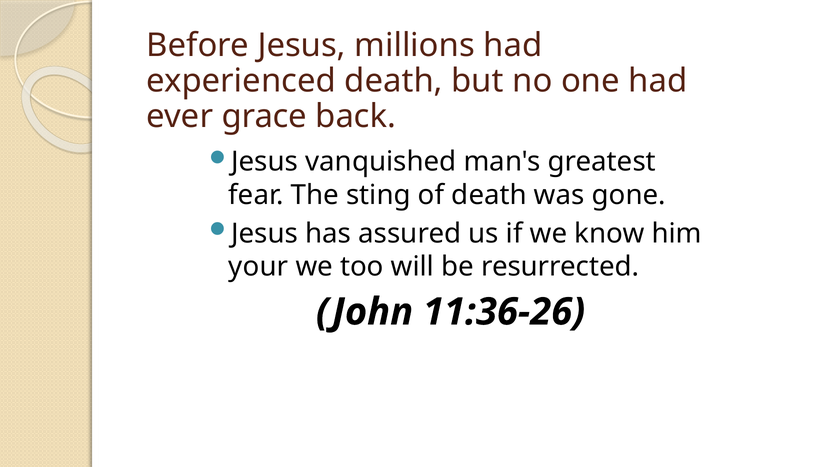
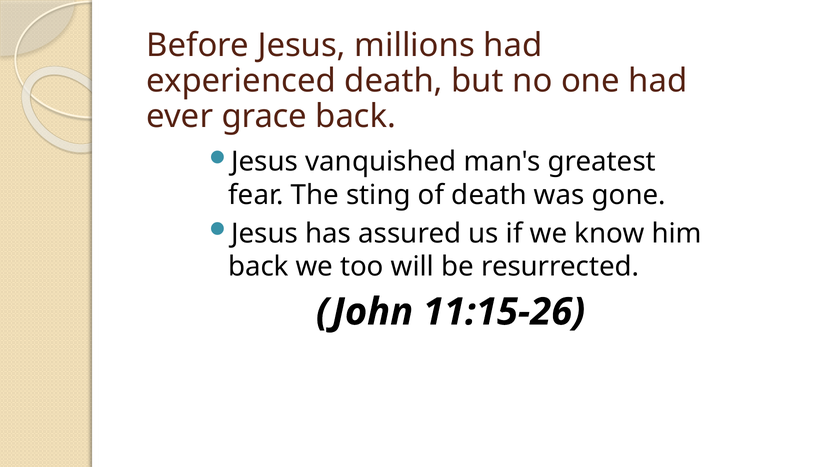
your: your -> back (258, 267)
11:36-26: 11:36-26 -> 11:15-26 (504, 312)
